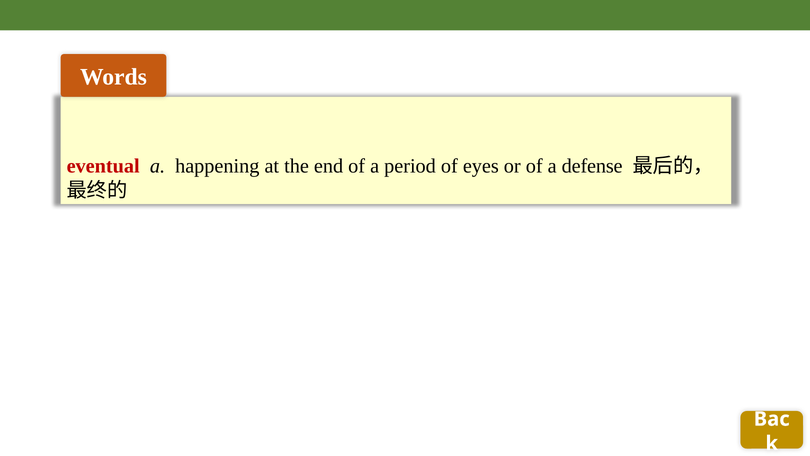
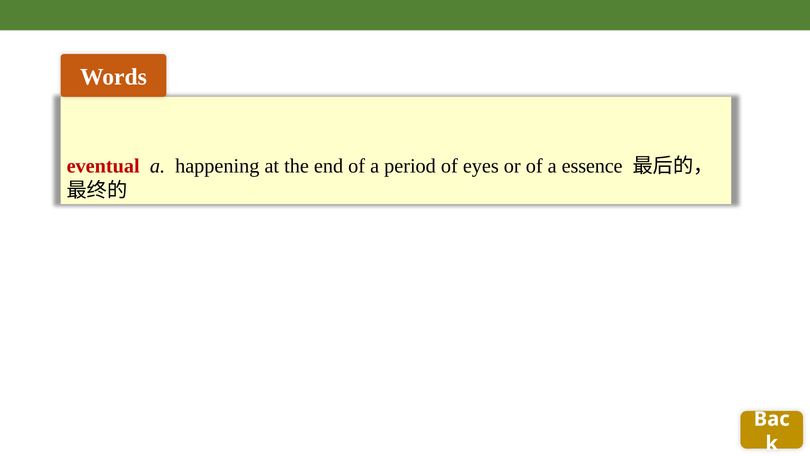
defense: defense -> essence (592, 166)
